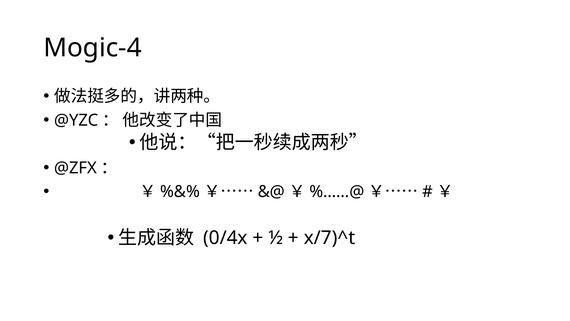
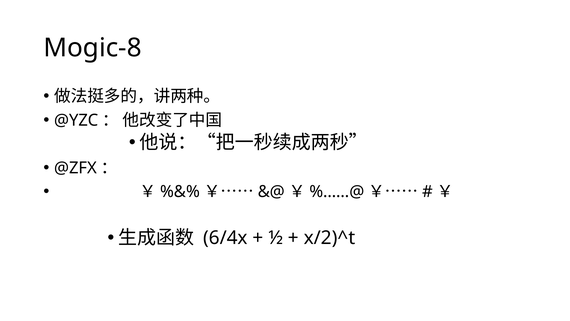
Mogic-4: Mogic-4 -> Mogic-8 (93, 48)
0/4x: 0/4x -> 6/4x (225, 238)
x/7)^t: x/7)^t -> x/2)^t (330, 238)
